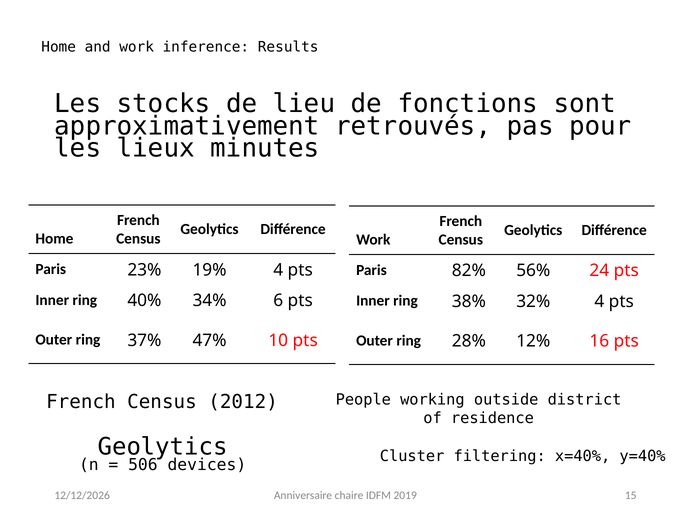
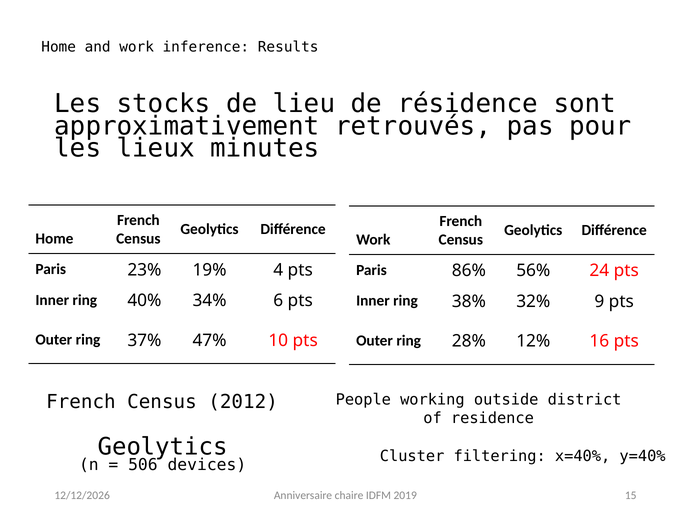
fonctions: fonctions -> résidence (468, 103)
82%: 82% -> 86% (469, 270)
32% 4: 4 -> 9 (599, 301)
